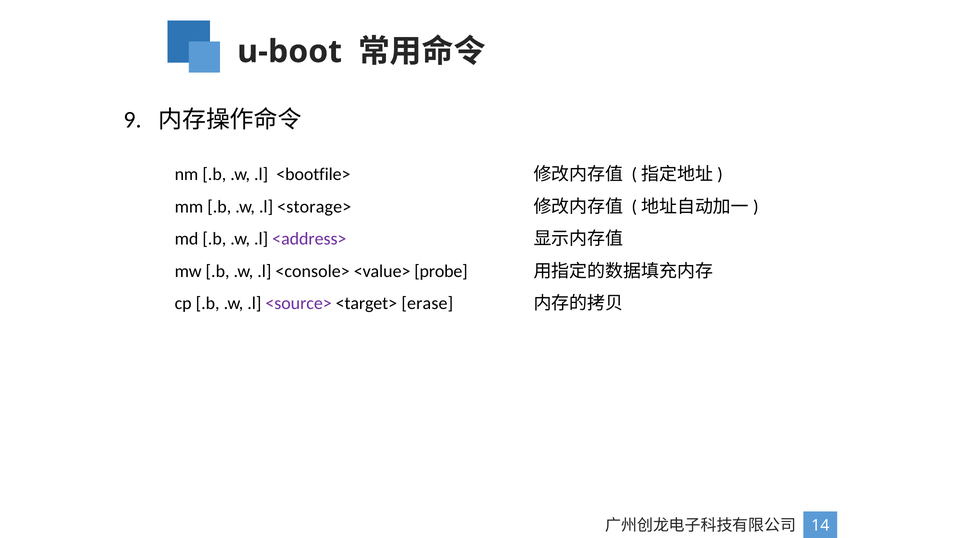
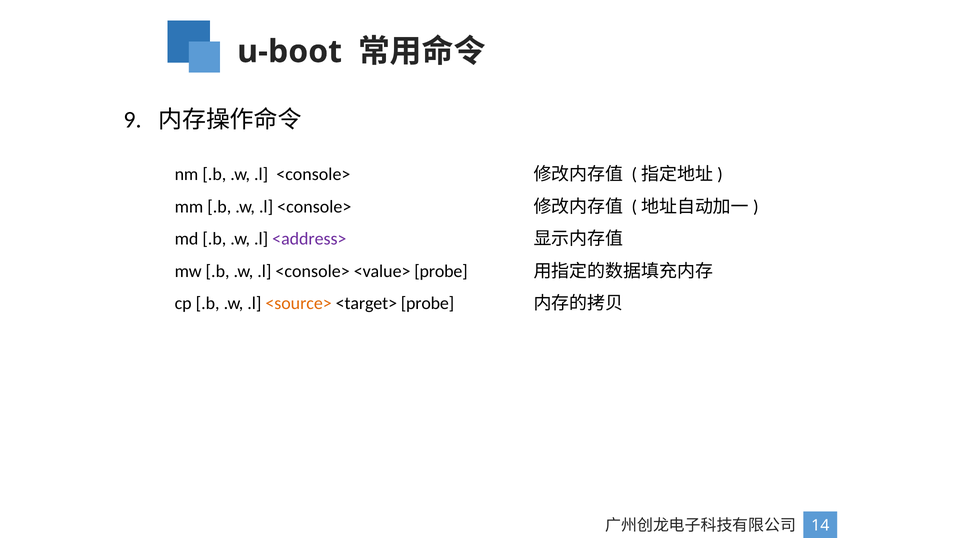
<bootfile>: <bootfile> -> <console> (313, 175)
<storage>: <storage> -> <console> (314, 207)
<source> colour: purple -> orange (299, 304)
<target> erase: erase -> probe (427, 304)
